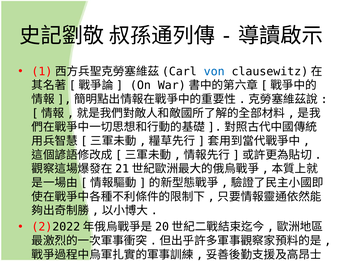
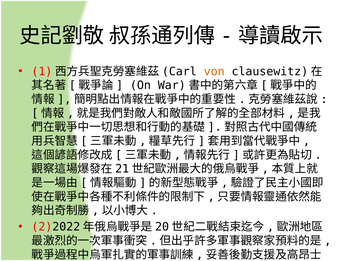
von colour: blue -> orange (214, 71)
